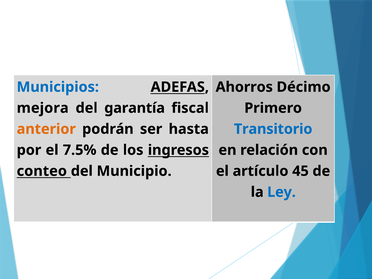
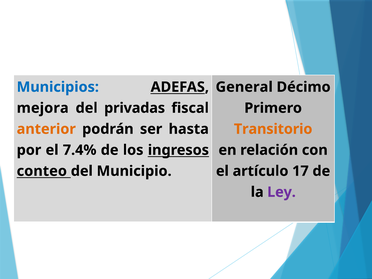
Ahorros: Ahorros -> General (244, 87)
garantía: garantía -> privadas (135, 108)
Transitorio colour: blue -> orange (273, 129)
7.5%: 7.5% -> 7.4% (80, 150)
45: 45 -> 17 (300, 171)
Ley colour: blue -> purple (281, 192)
